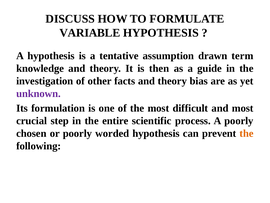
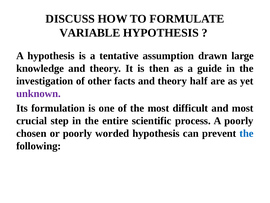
term: term -> large (243, 56)
bias: bias -> half (199, 81)
the colour: orange -> blue (247, 133)
